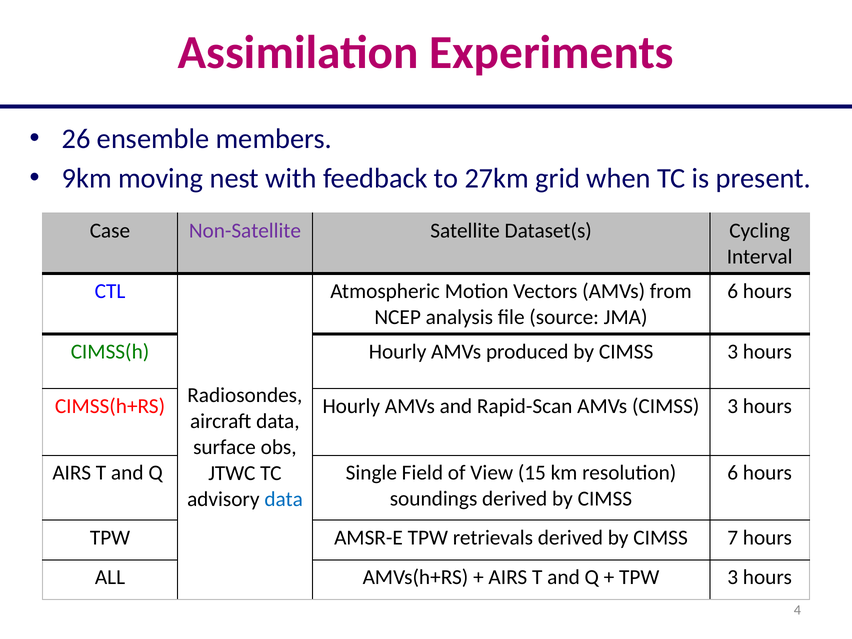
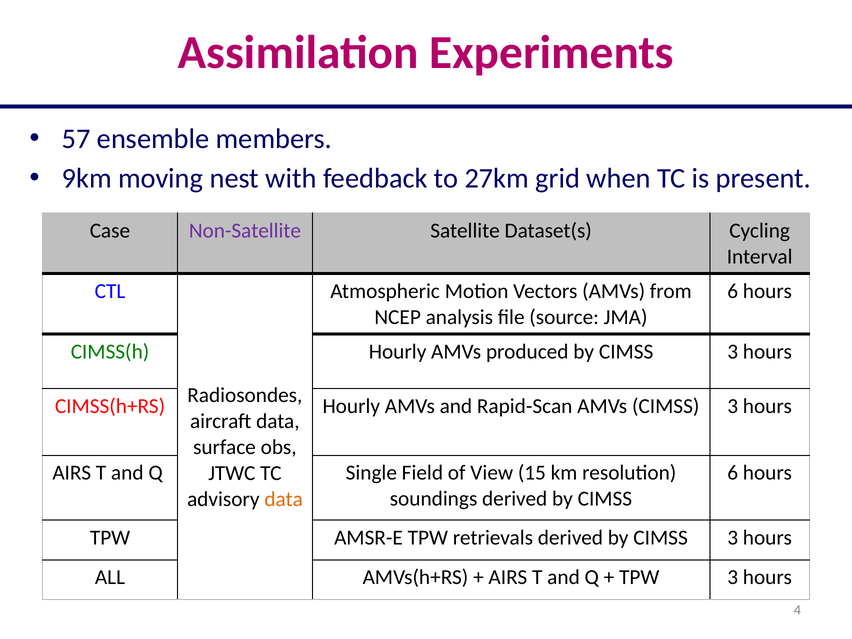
26: 26 -> 57 (76, 139)
data colour: blue -> orange (284, 499)
derived by CIMSS 7: 7 -> 3 (733, 538)
